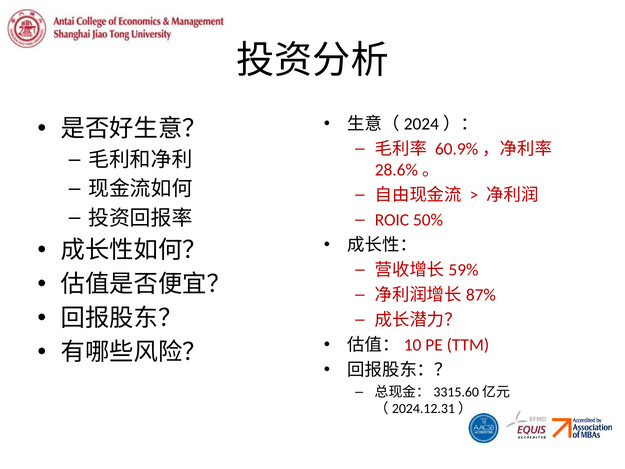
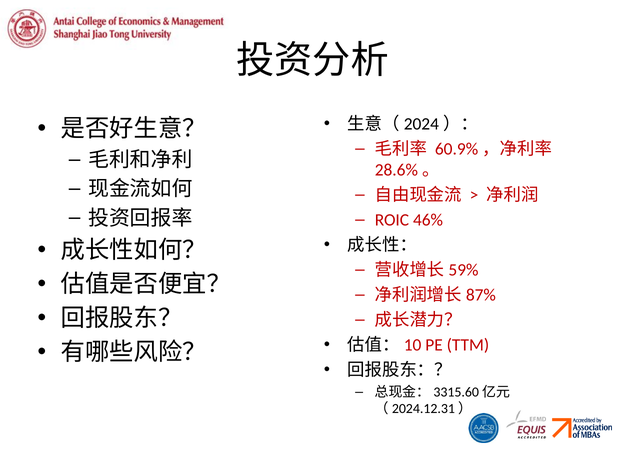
50%: 50% -> 46% (428, 220)
